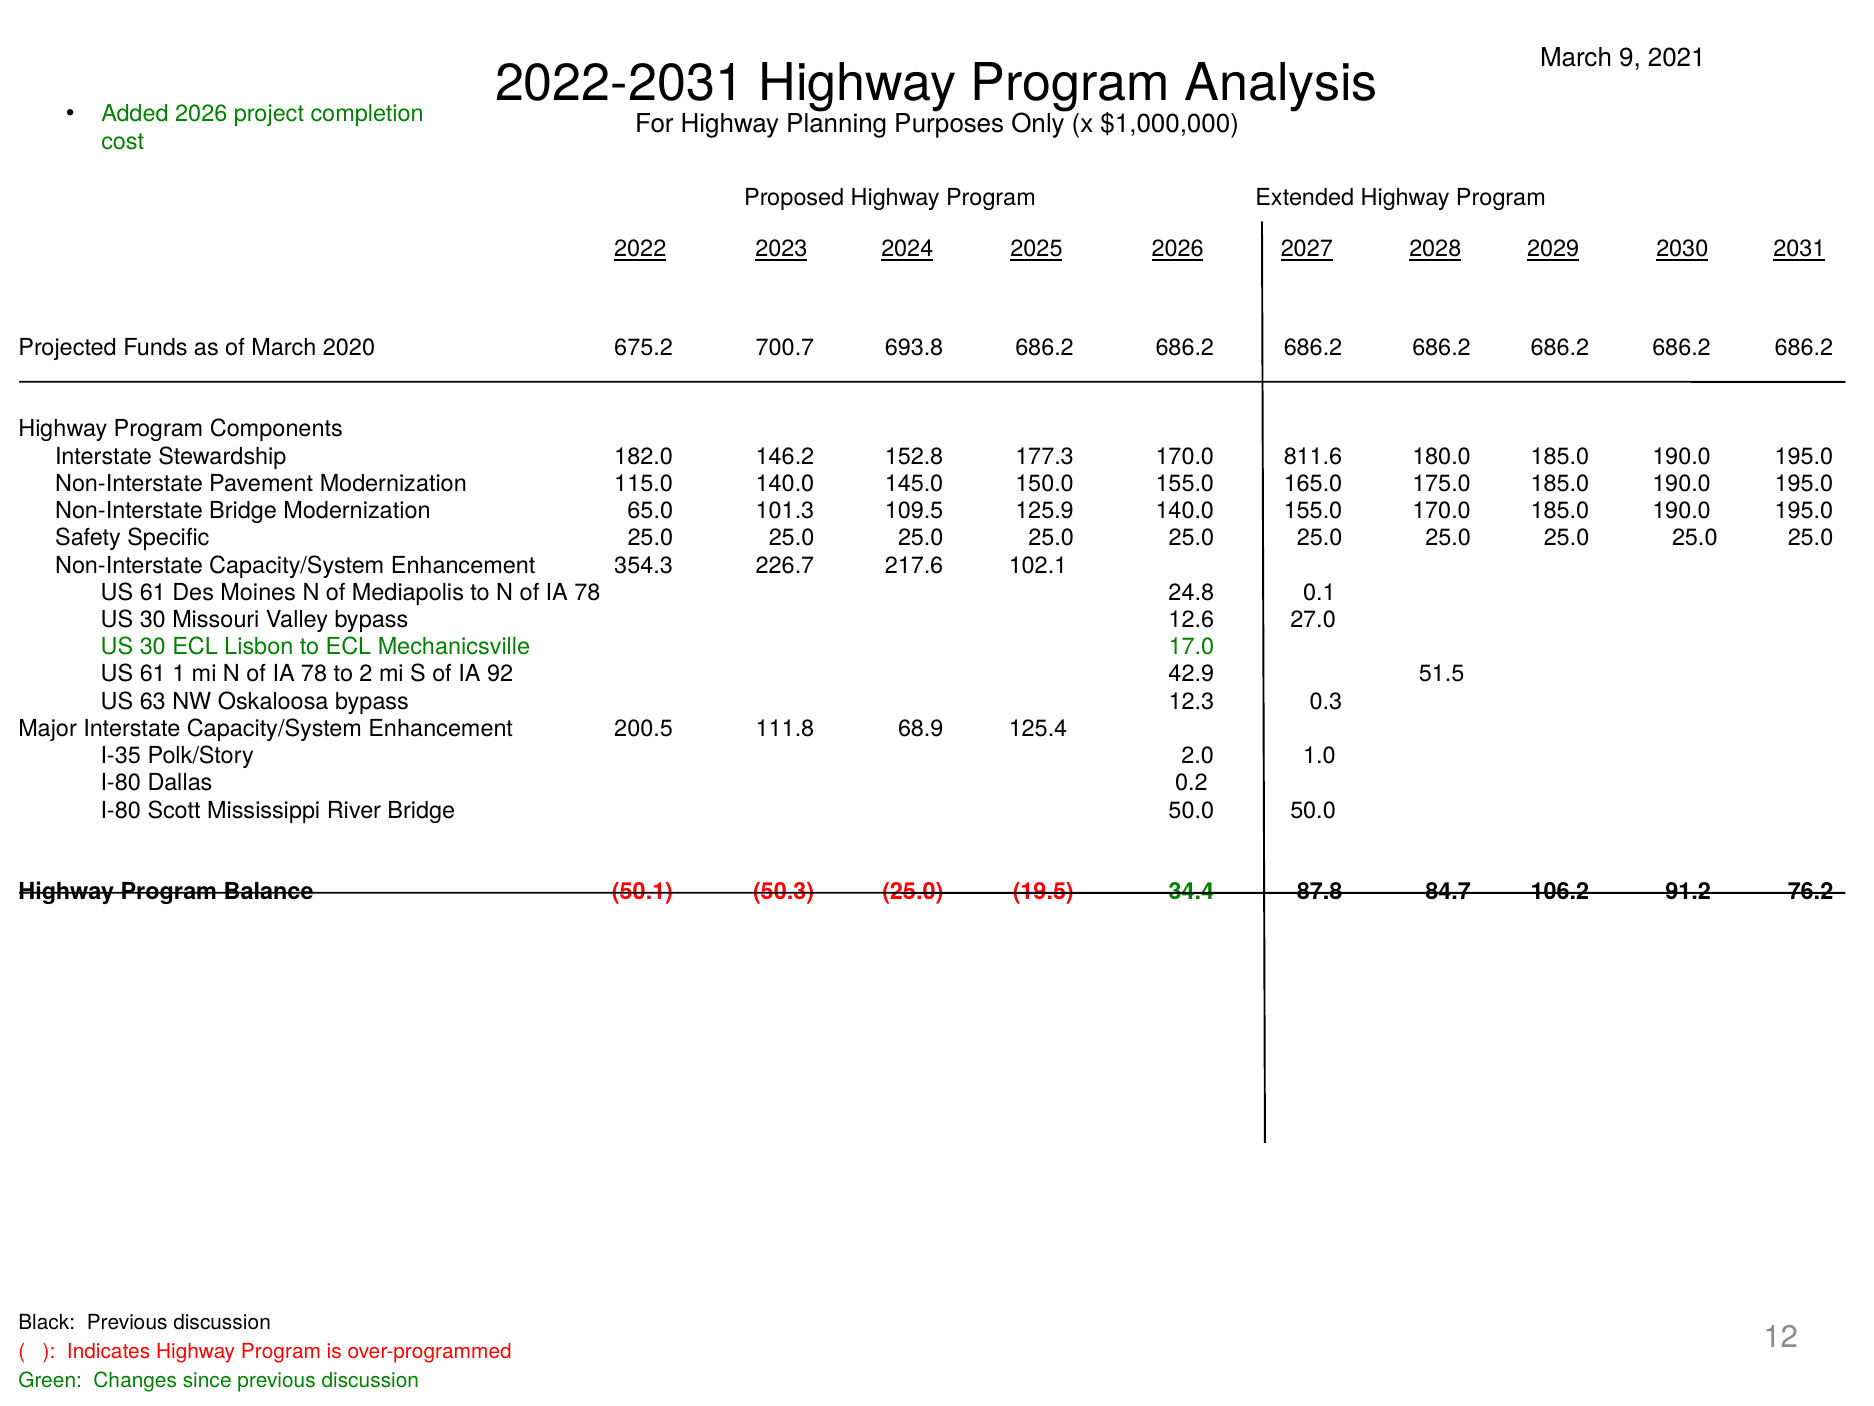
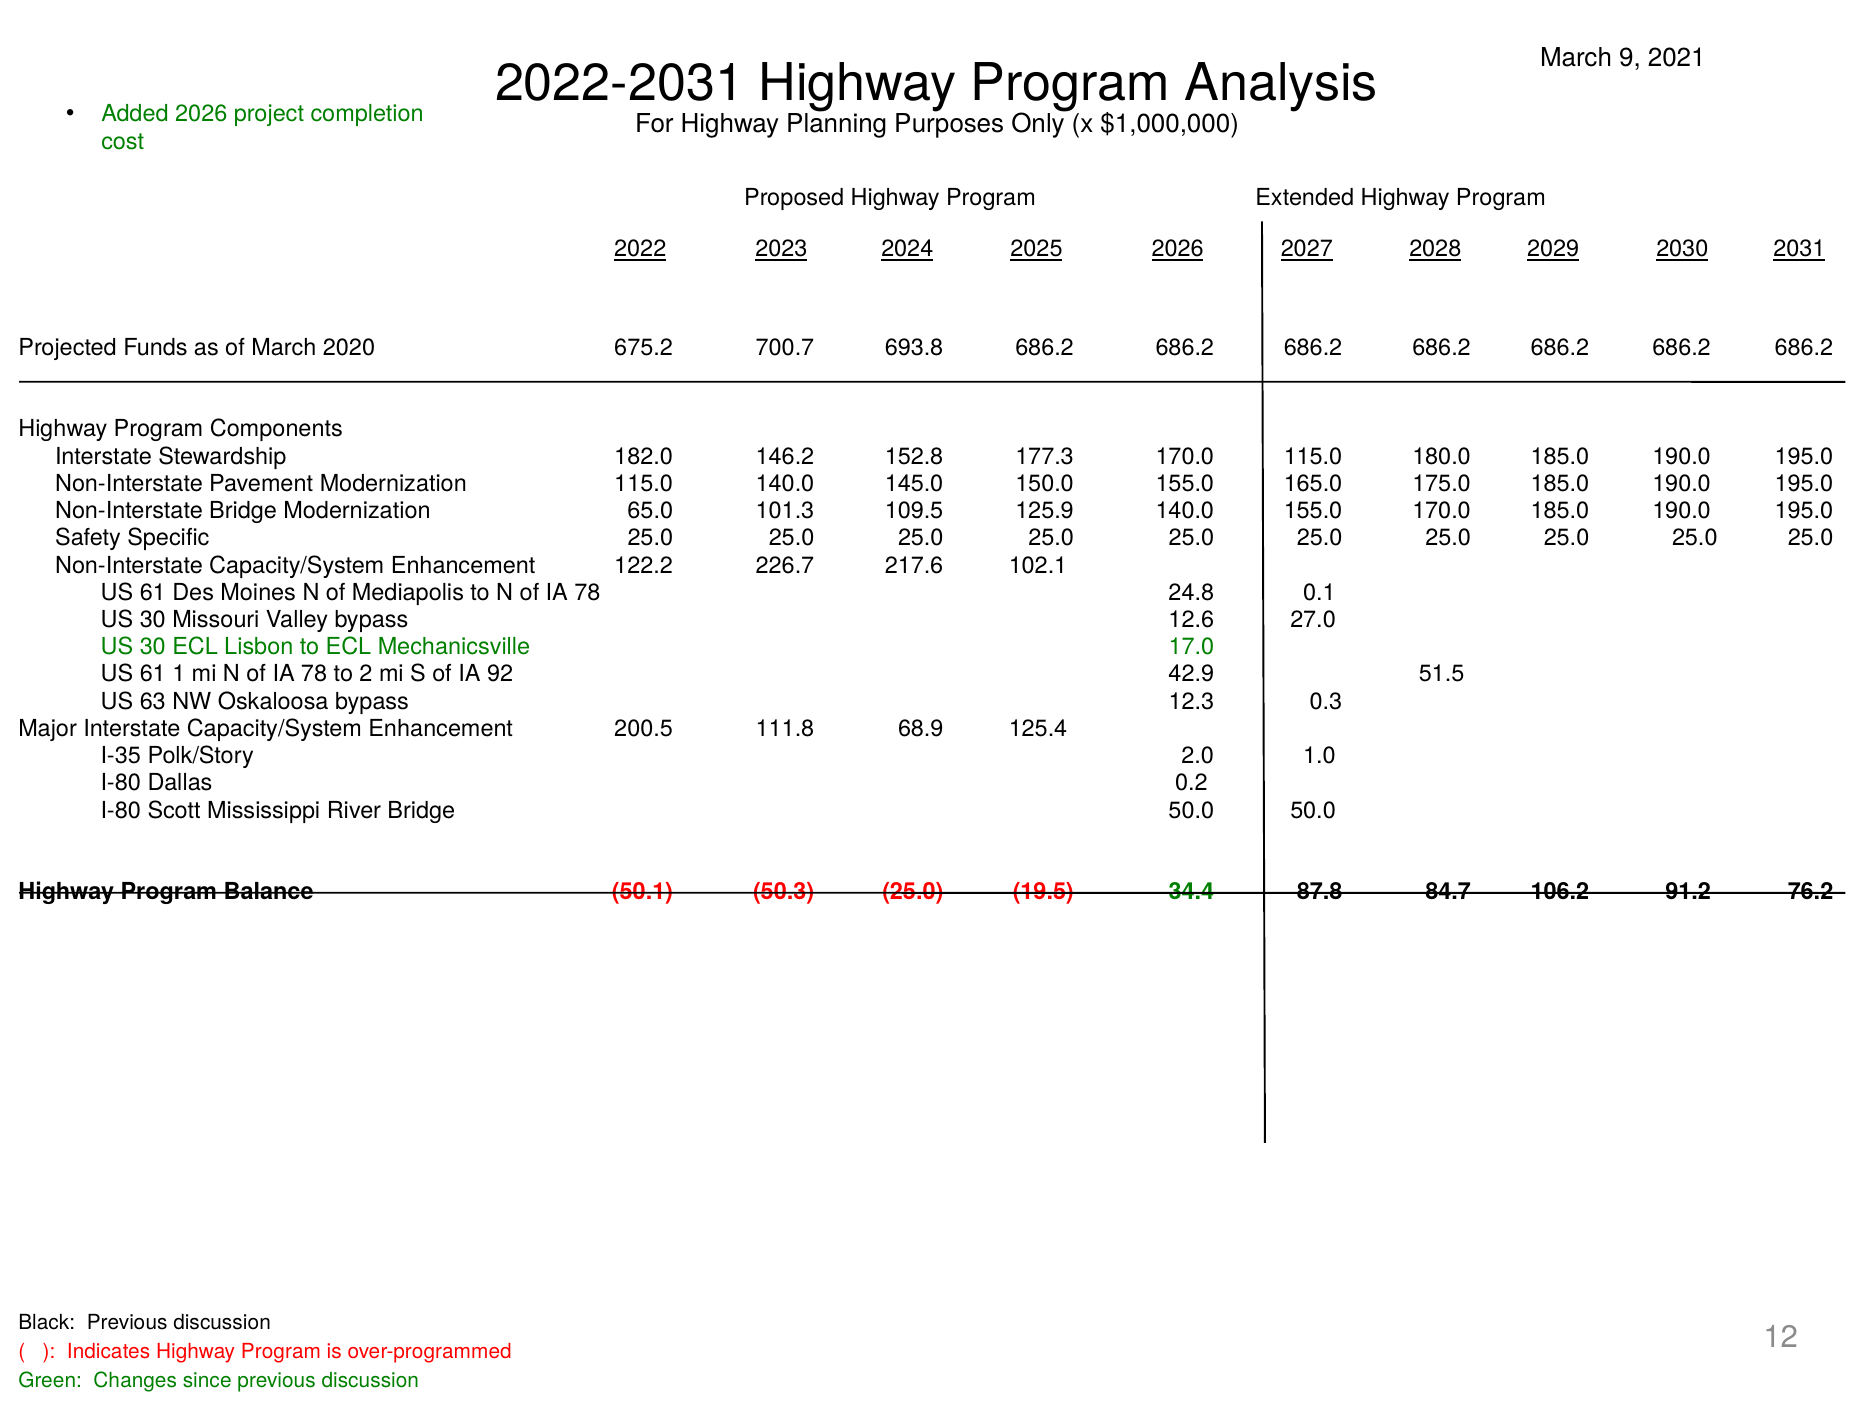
170.0 811.6: 811.6 -> 115.0 (1313, 456)
354.3: 354.3 -> 122.2 (644, 565)
